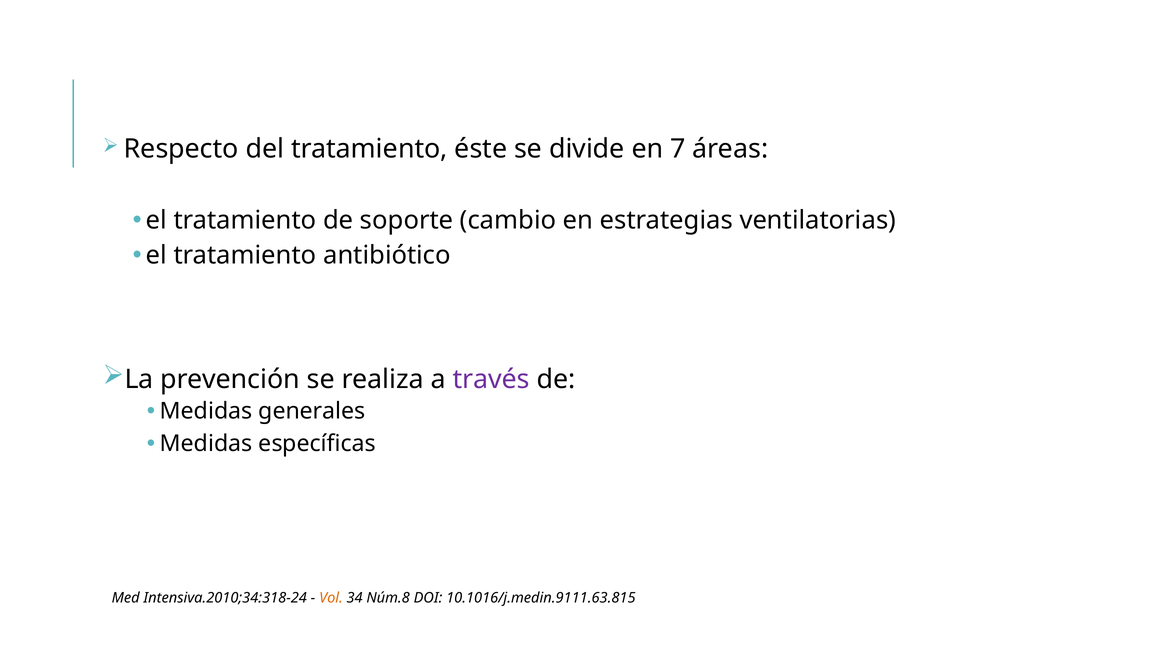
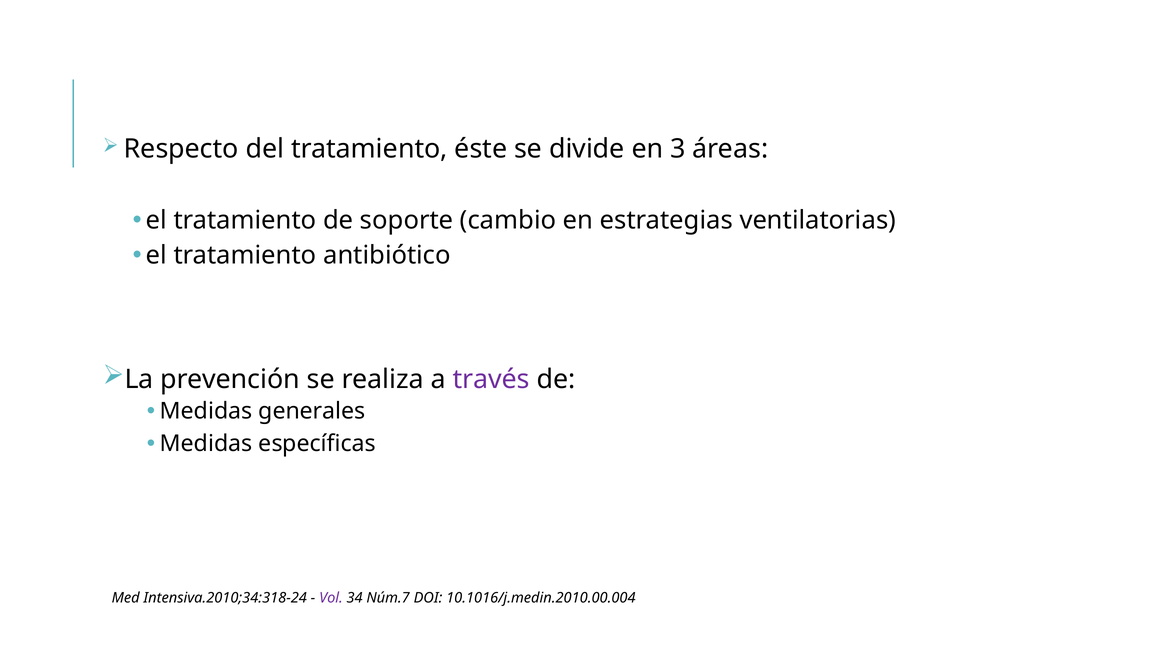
7: 7 -> 3 (678, 149)
Vol colour: orange -> purple (331, 598)
Núm.8: Núm.8 -> Núm.7 (388, 598)
10.1016/j.medin.9111.63.815: 10.1016/j.medin.9111.63.815 -> 10.1016/j.medin.2010.00.004 (541, 598)
